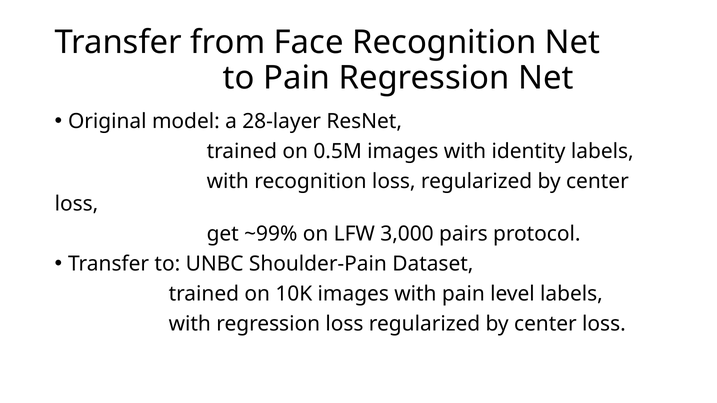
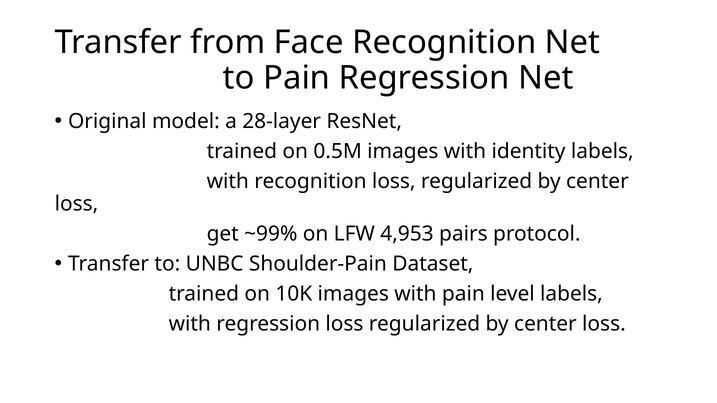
3,000: 3,000 -> 4,953 (407, 234)
